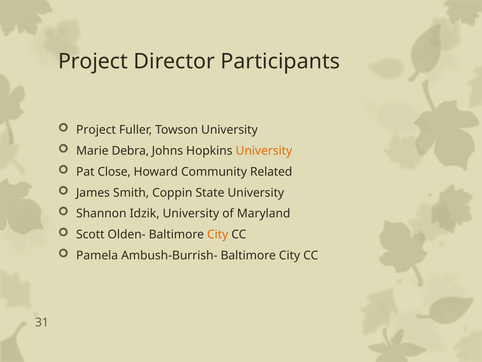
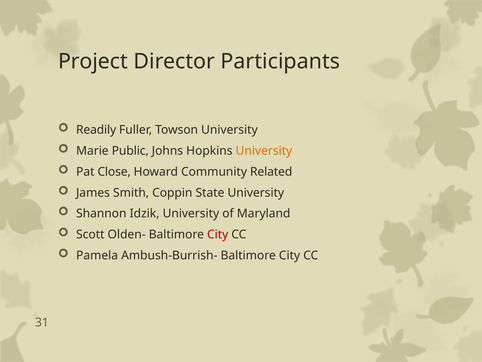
Project: Project -> Readily (96, 130)
Debra: Debra -> Public (130, 151)
City colour: orange -> red (218, 234)
